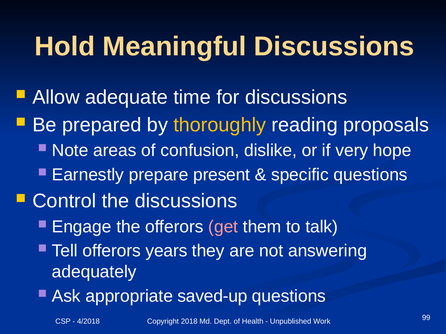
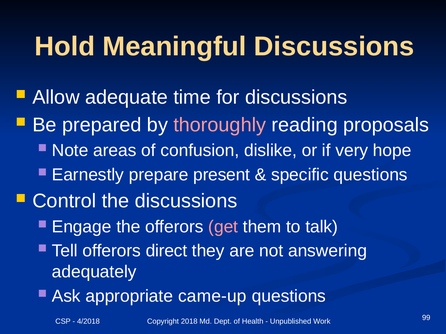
thoroughly colour: yellow -> pink (220, 125)
years: years -> direct (167, 251)
saved-up: saved-up -> came-up (212, 296)
